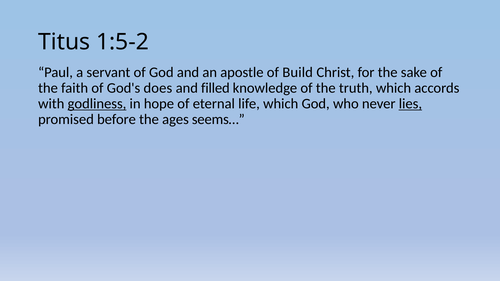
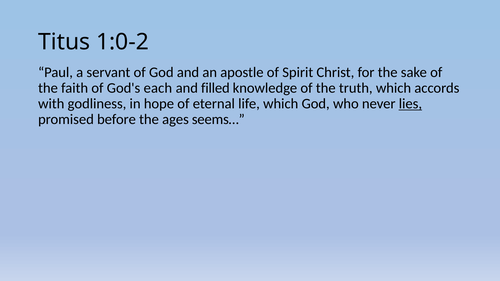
1:5-2: 1:5-2 -> 1:0-2 (122, 42)
Build: Build -> Spirit (298, 72)
does: does -> each (158, 88)
godliness underline: present -> none (97, 104)
